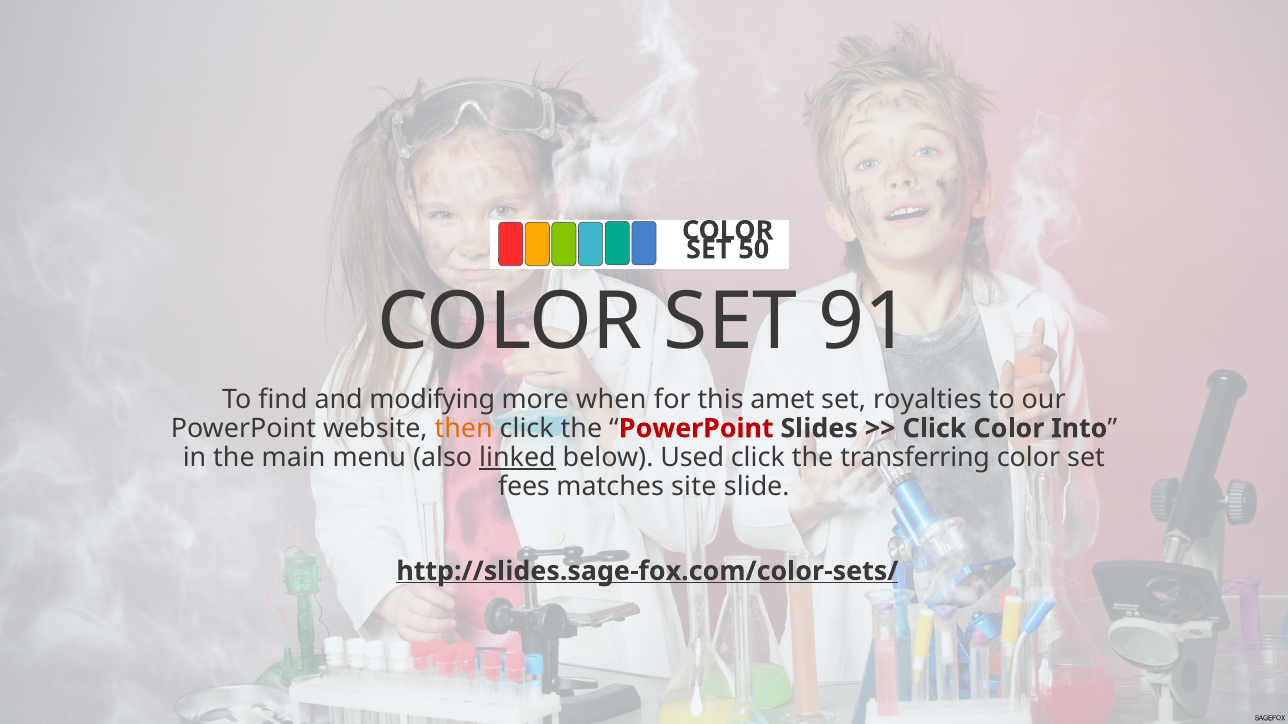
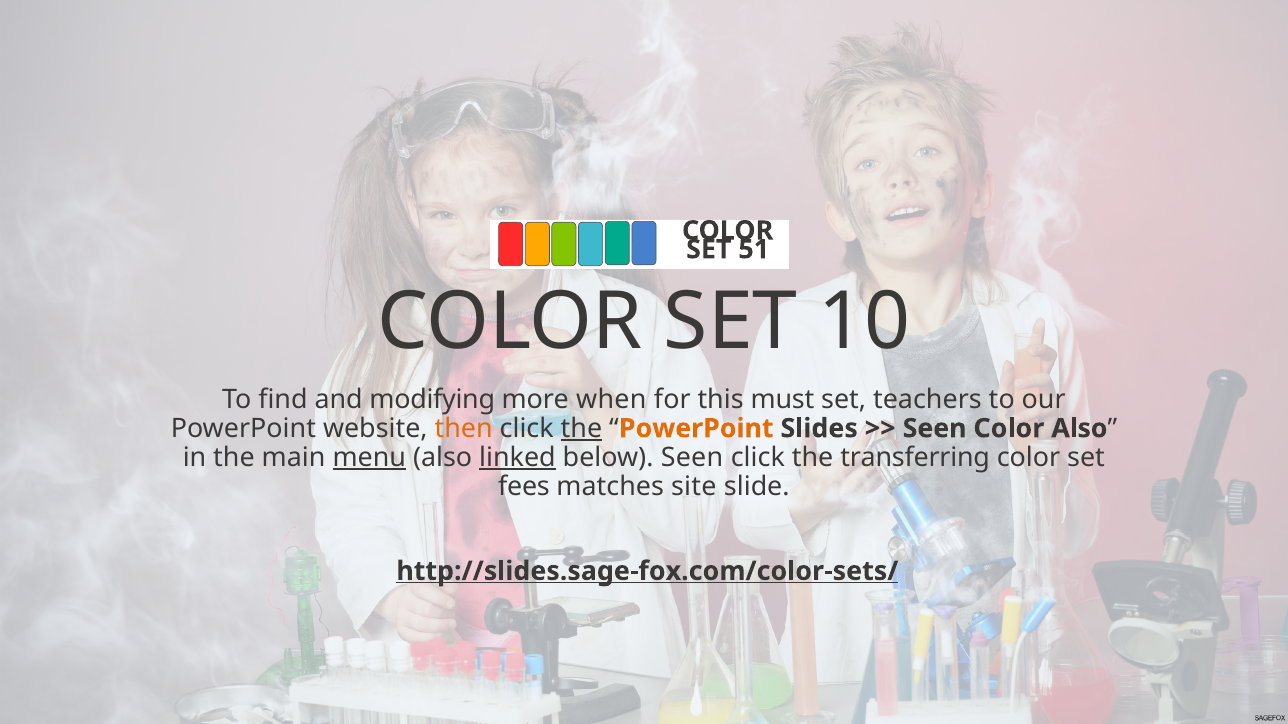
50: 50 -> 51 (754, 250)
91: 91 -> 10 (865, 322)
amet: amet -> must (783, 400)
royalties: royalties -> teachers (927, 400)
the underline: none -> present (581, 429)
PowerPoint colour: red -> orange (696, 429)
Click: Click -> Seen (935, 429)
Color Into: Into -> Also (1079, 429)
menu underline: none -> present (369, 458)
below Used: Used -> Seen (692, 458)
